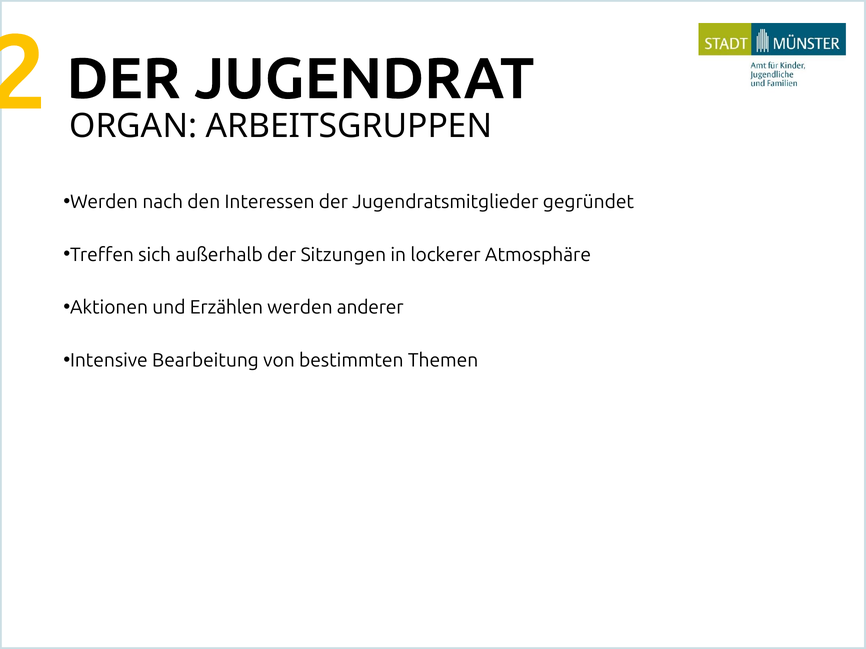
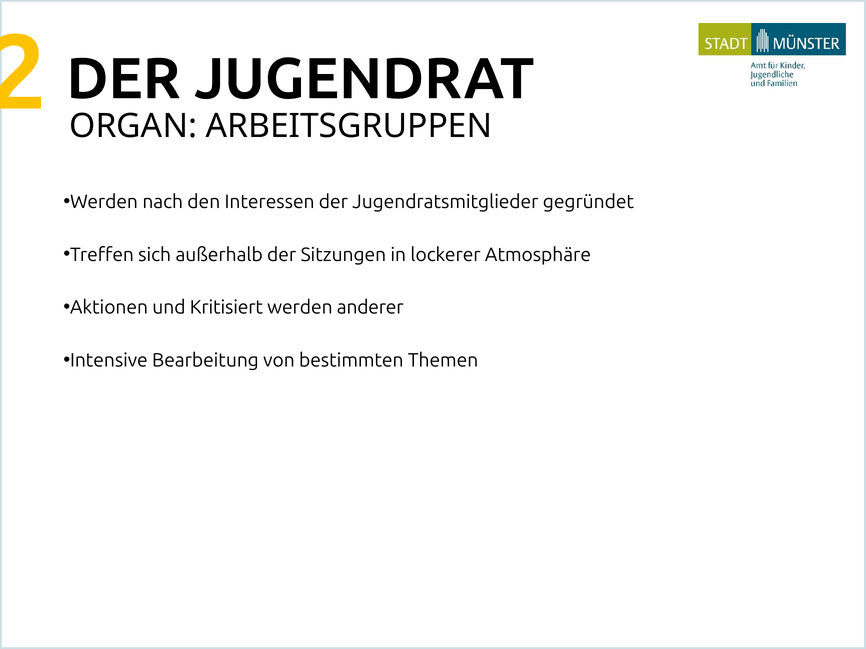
Erzählen: Erzählen -> Kritisiert (226, 308)
